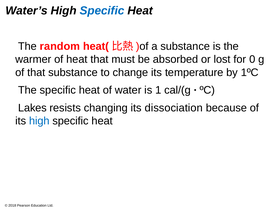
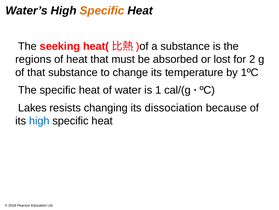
Specific colour: blue -> orange (102, 11)
random: random -> seeking (60, 46)
warmer: warmer -> regions (33, 59)
0: 0 -> 2 (252, 59)
